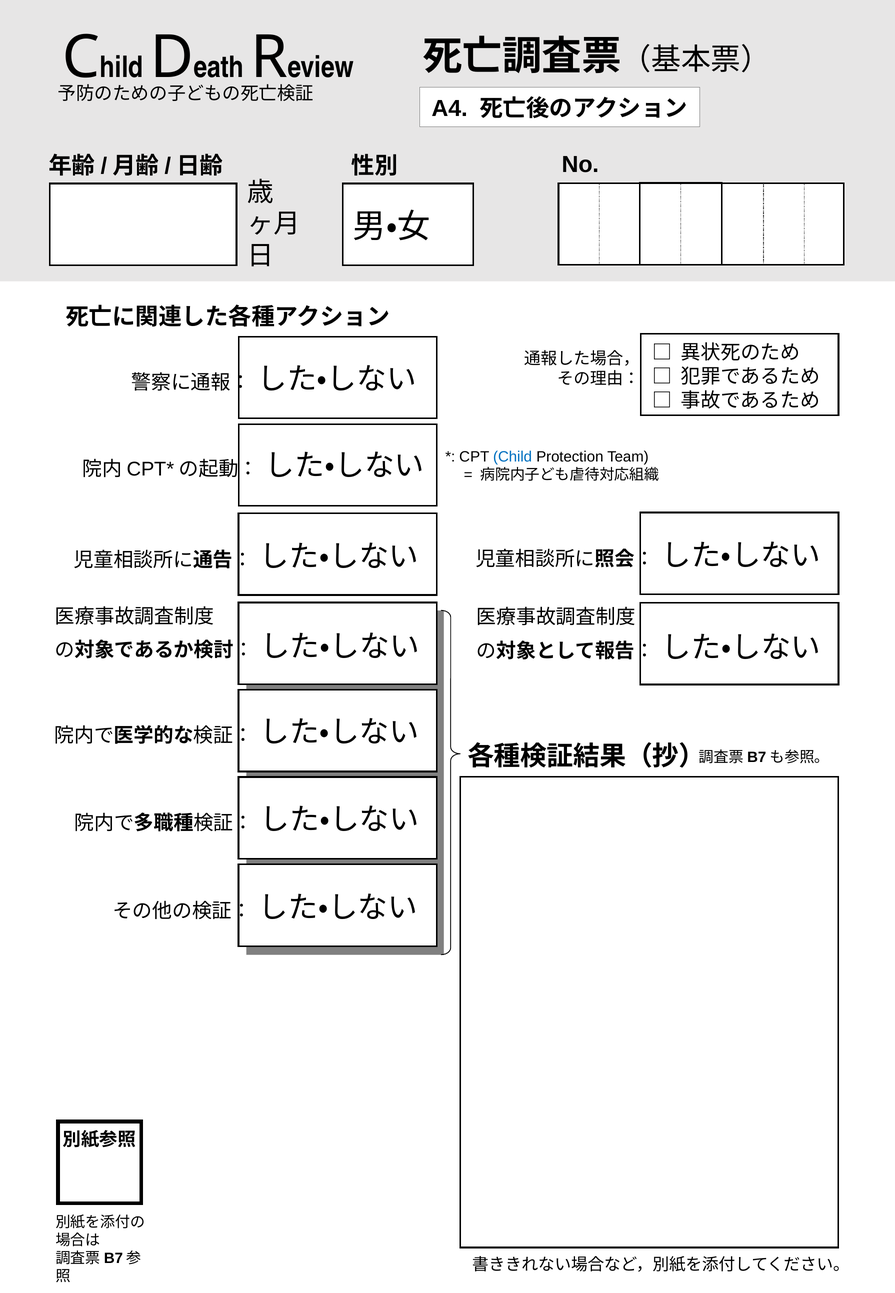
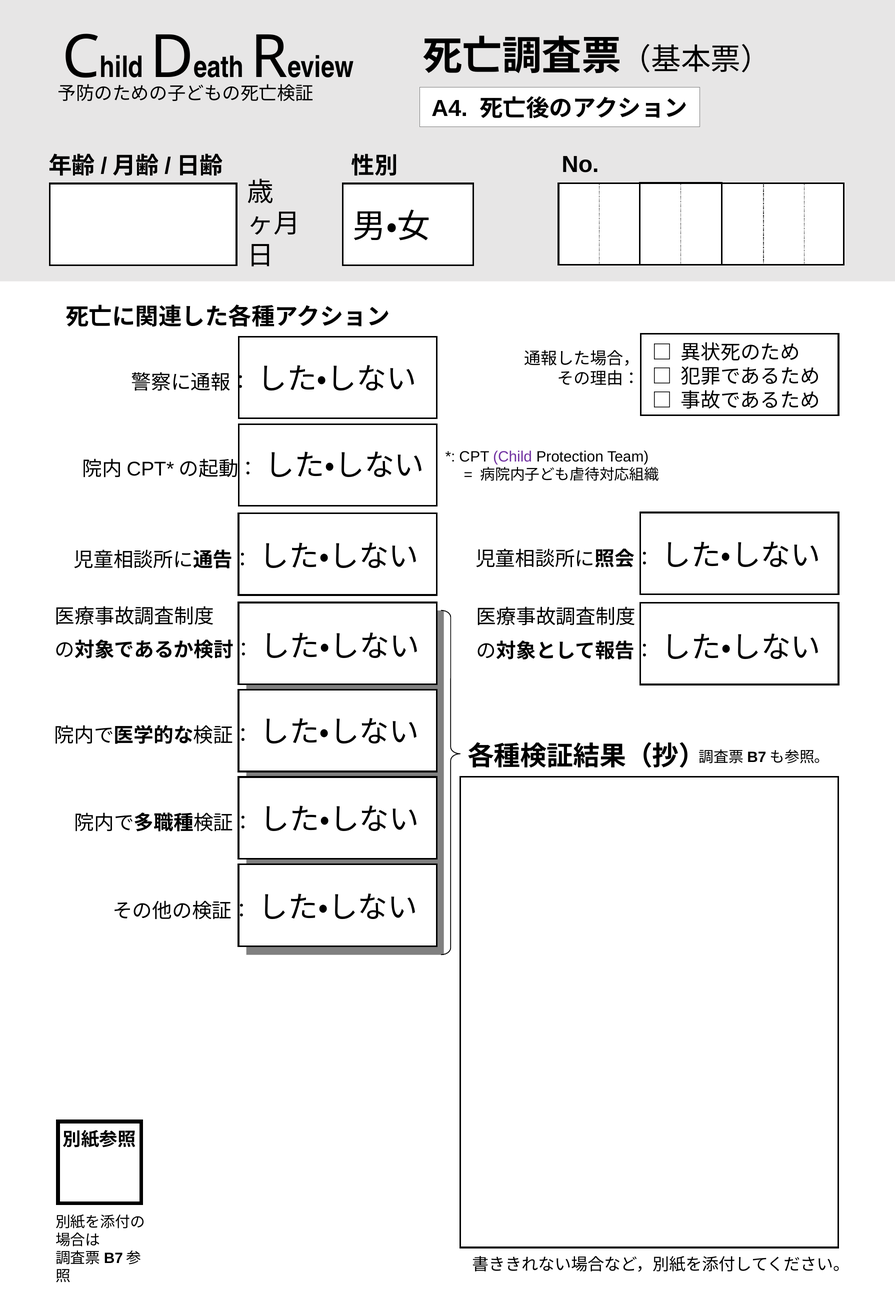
Child colour: blue -> purple (513, 457)
